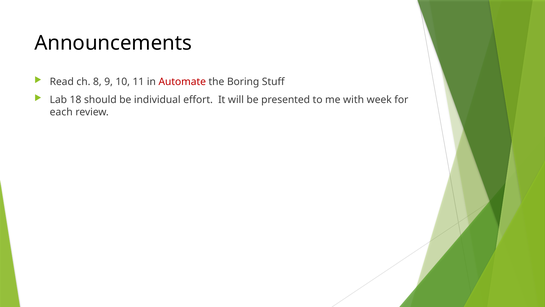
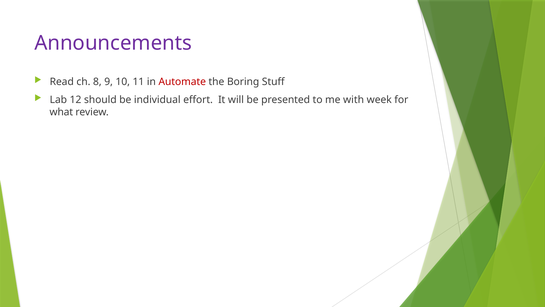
Announcements colour: black -> purple (113, 43)
18: 18 -> 12 (76, 100)
each: each -> what (61, 112)
